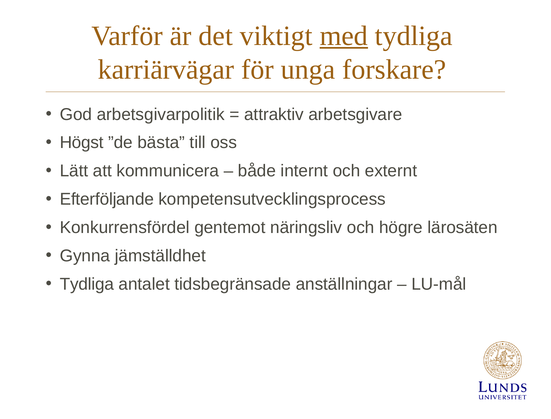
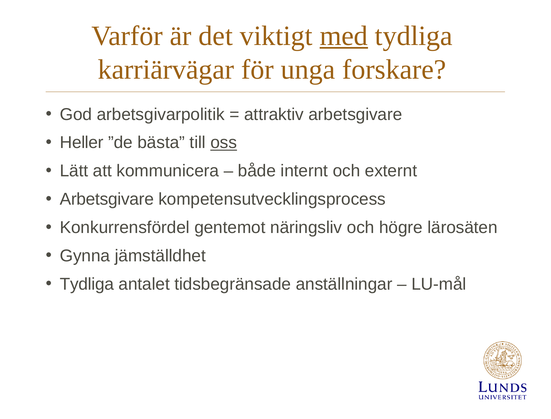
Högst: Högst -> Heller (82, 143)
oss underline: none -> present (224, 143)
Efterföljande: Efterföljande -> Arbetsgivare (107, 199)
